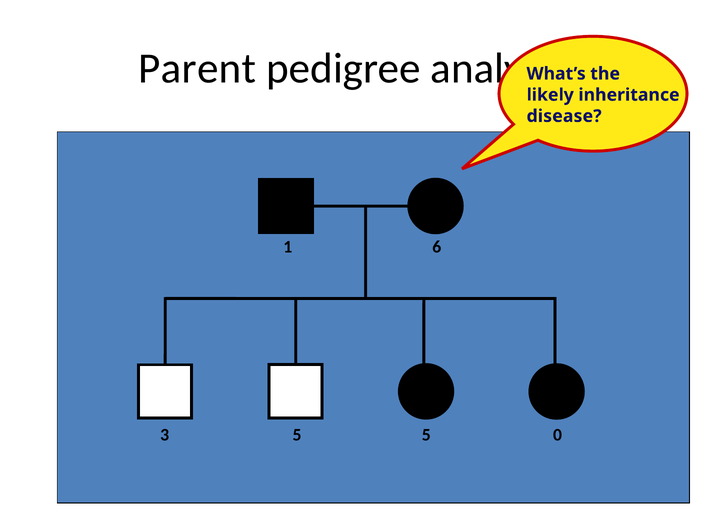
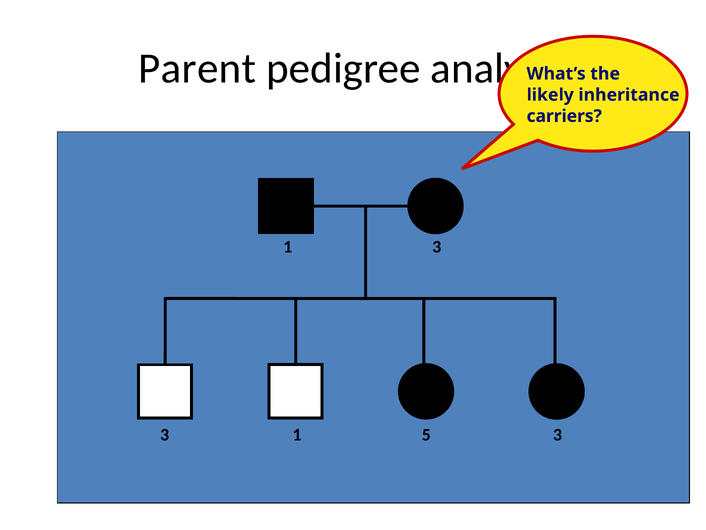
disease: disease -> carriers (564, 116)
1 6: 6 -> 3 (437, 247)
3 5: 5 -> 1 (297, 434)
5 0: 0 -> 3 (557, 434)
